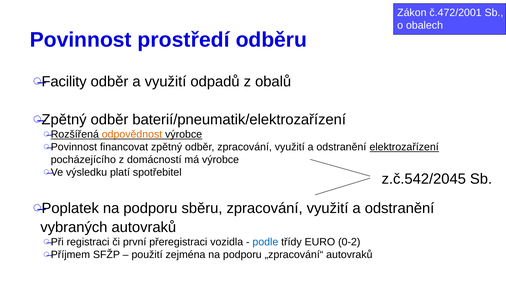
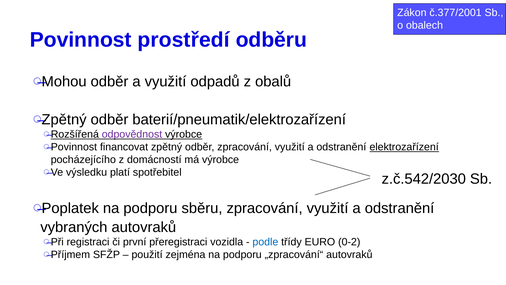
č.472/2001: č.472/2001 -> č.377/2001 (456, 13)
Facility: Facility -> Mohou (64, 81)
odpovědnost colour: orange -> purple (132, 134)
z.č.542/2045: z.č.542/2045 -> z.č.542/2030 (424, 179)
